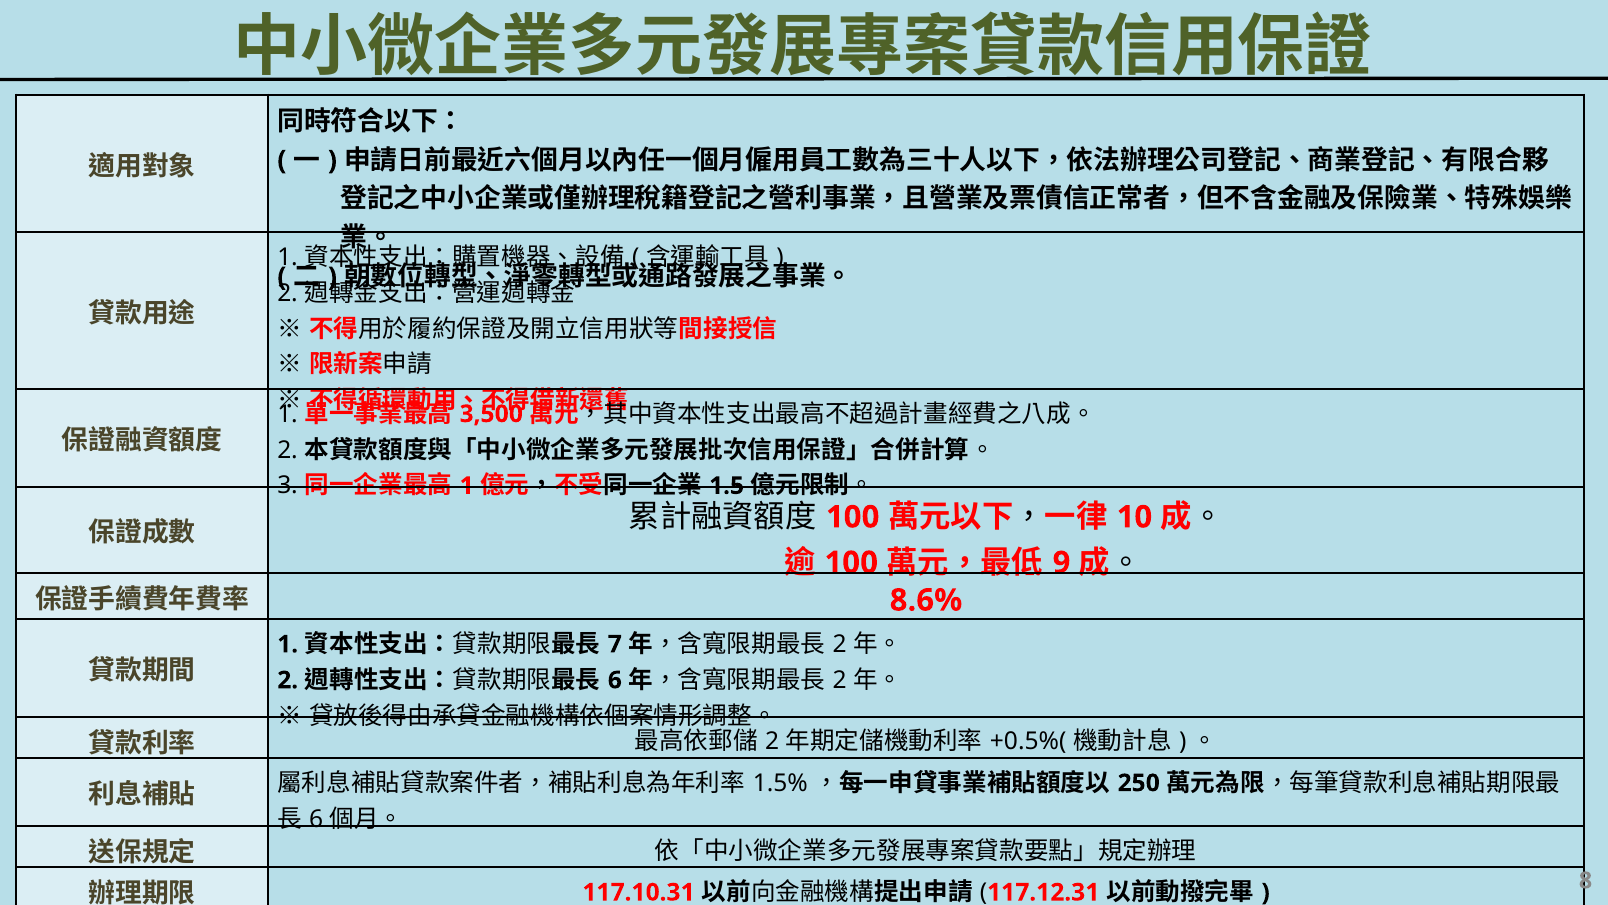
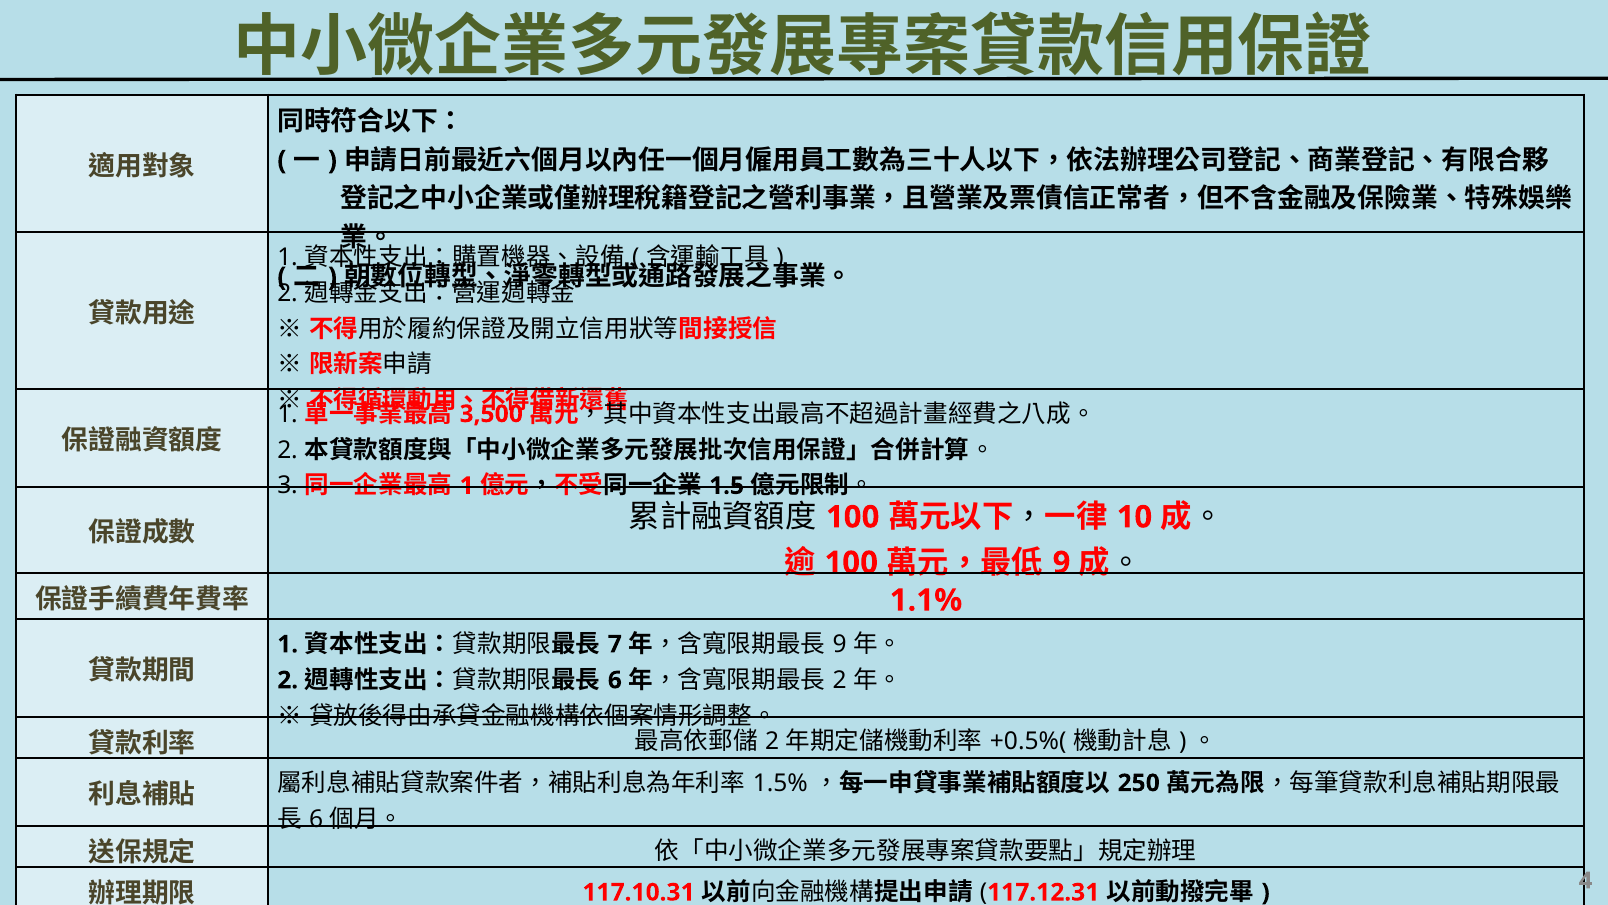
8.6%: 8.6% -> 1.1% (926, 600)
2: 2 -> 9 (840, 644)
8: 8 -> 4 (1586, 880)
